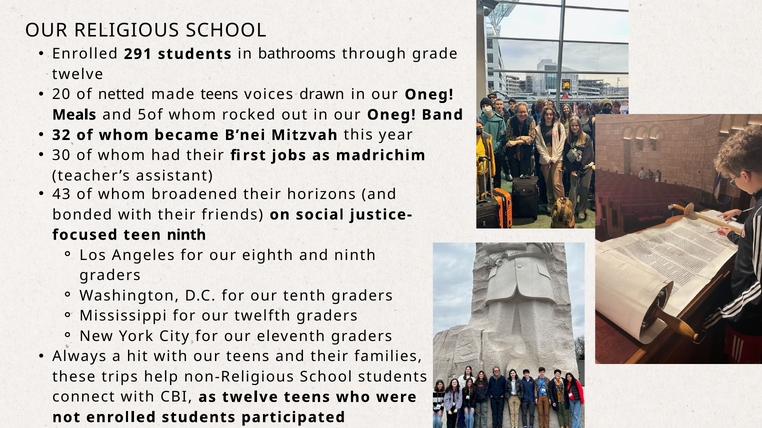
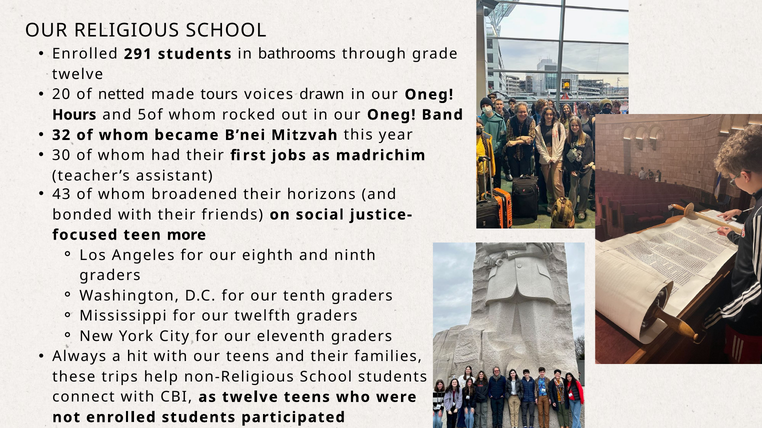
made teens: teens -> tours (219, 95)
Meals: Meals -> Hours (74, 115)
teen ninth: ninth -> more (186, 235)
